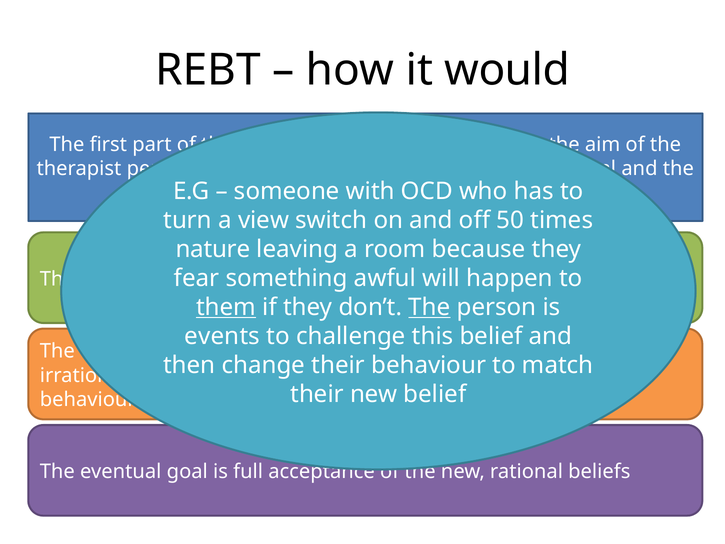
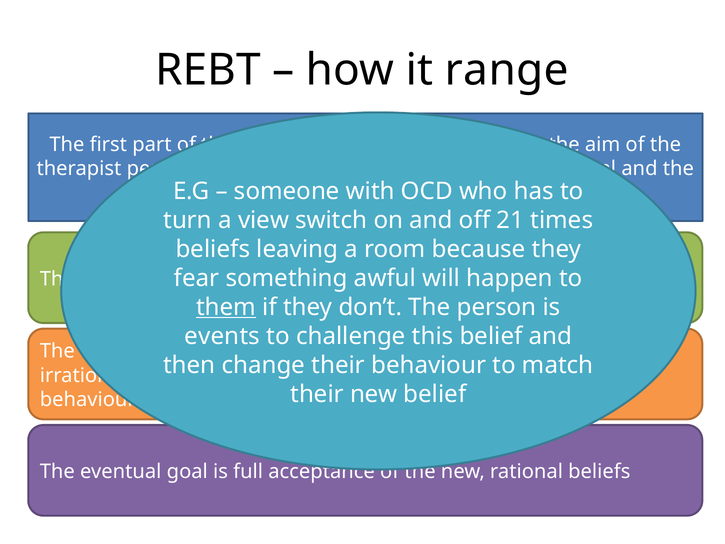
would: would -> range (507, 70)
50: 50 -> 21 (510, 220)
nature: nature -> beliefs (213, 249)
The underline: present -> none (429, 307)
